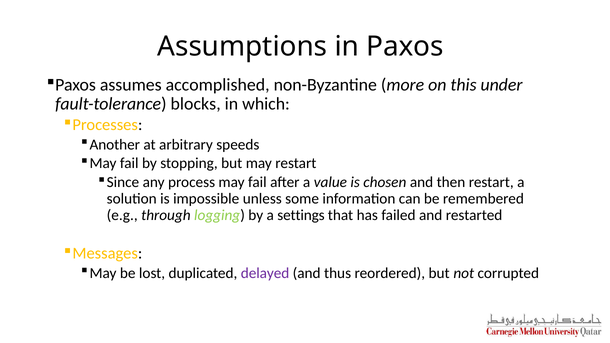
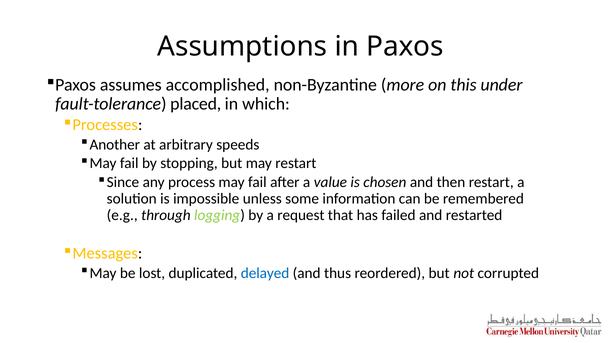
blocks: blocks -> placed (196, 104)
settings: settings -> request (301, 215)
delayed colour: purple -> blue (265, 273)
